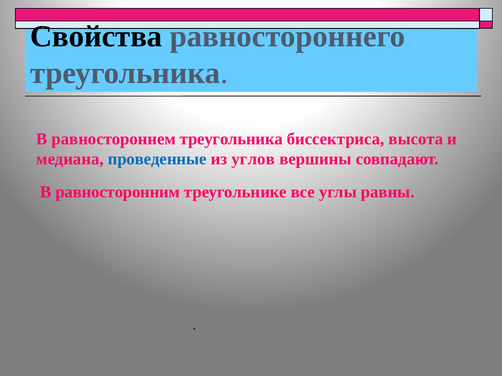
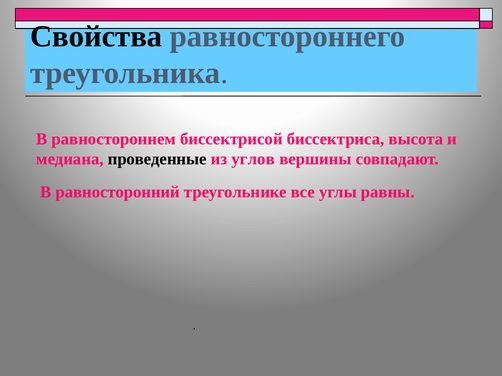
равностороннем треугольника: треугольника -> биссектрисой (231, 139)
проведенные colour: blue -> black (157, 159)
равносторонним: равносторонним -> равносторонний (118, 192)
